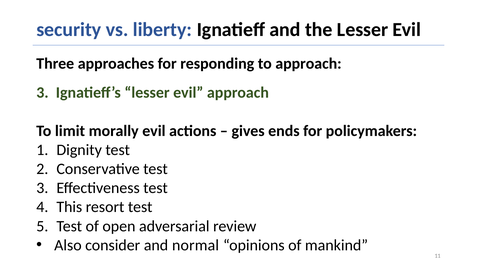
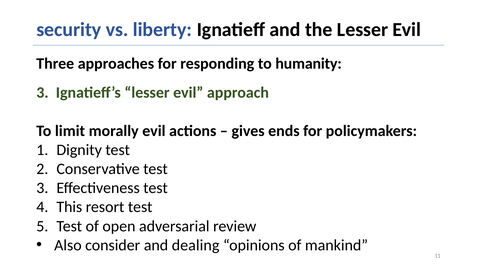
to approach: approach -> humanity (309, 64)
normal: normal -> dealing (196, 245)
